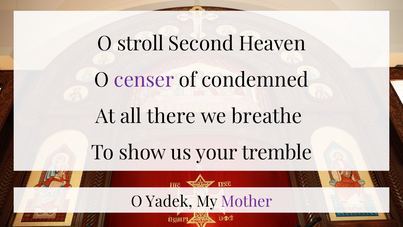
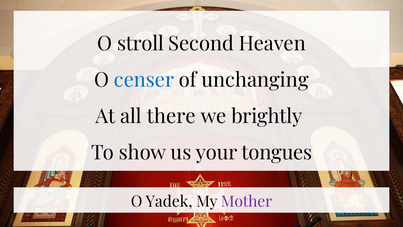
censer colour: purple -> blue (144, 80)
condemned: condemned -> unchanging (255, 80)
breathe: breathe -> brightly (267, 116)
tremble: tremble -> tongues (277, 153)
